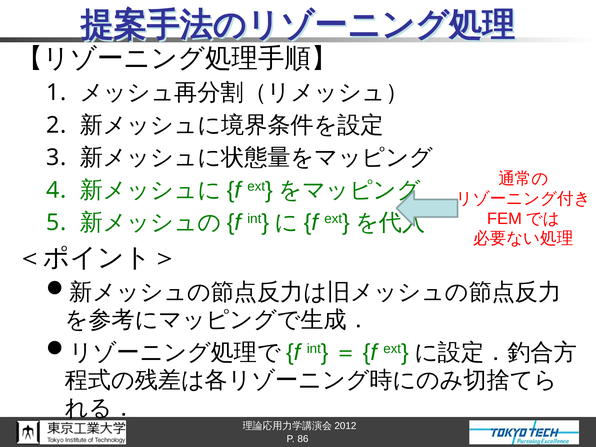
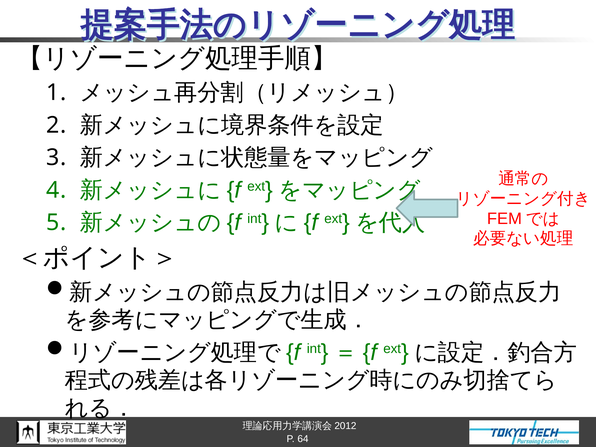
86: 86 -> 64 (303, 439)
